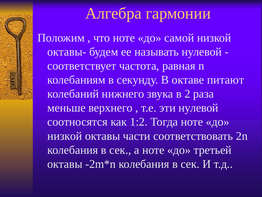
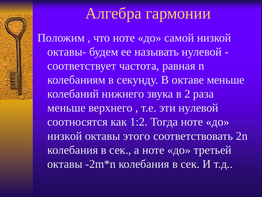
октаве питают: питают -> меньше (226, 80)
части: части -> этого (137, 136)
